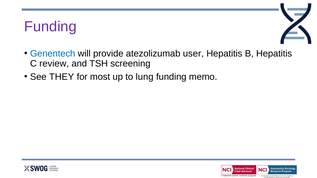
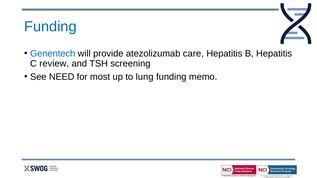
Funding colour: purple -> blue (50, 27)
user: user -> care (193, 54)
THEY: THEY -> NEED (62, 77)
